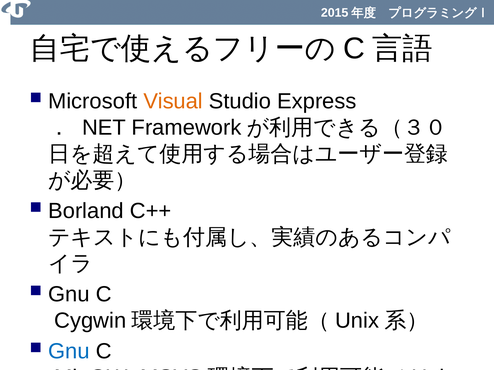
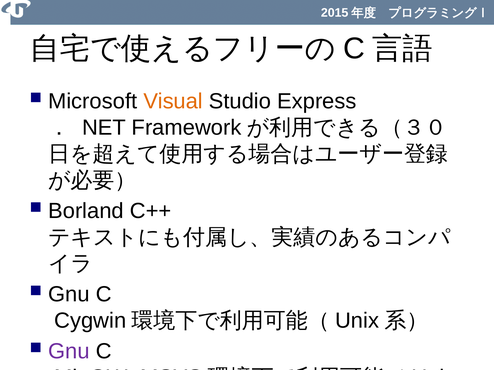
Gnu colour: blue -> purple (69, 352)
